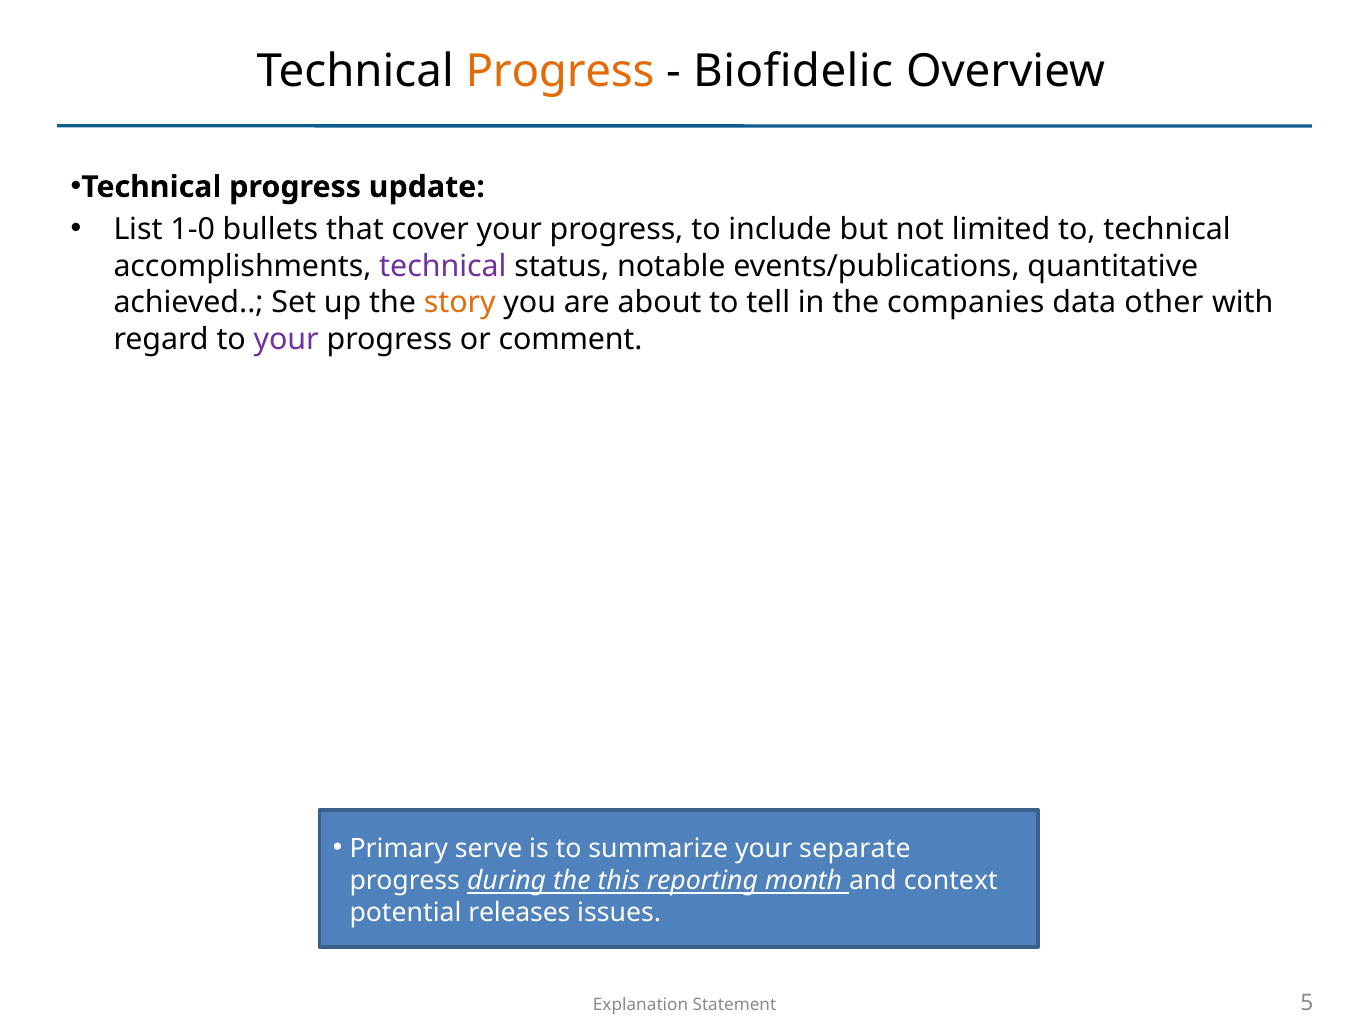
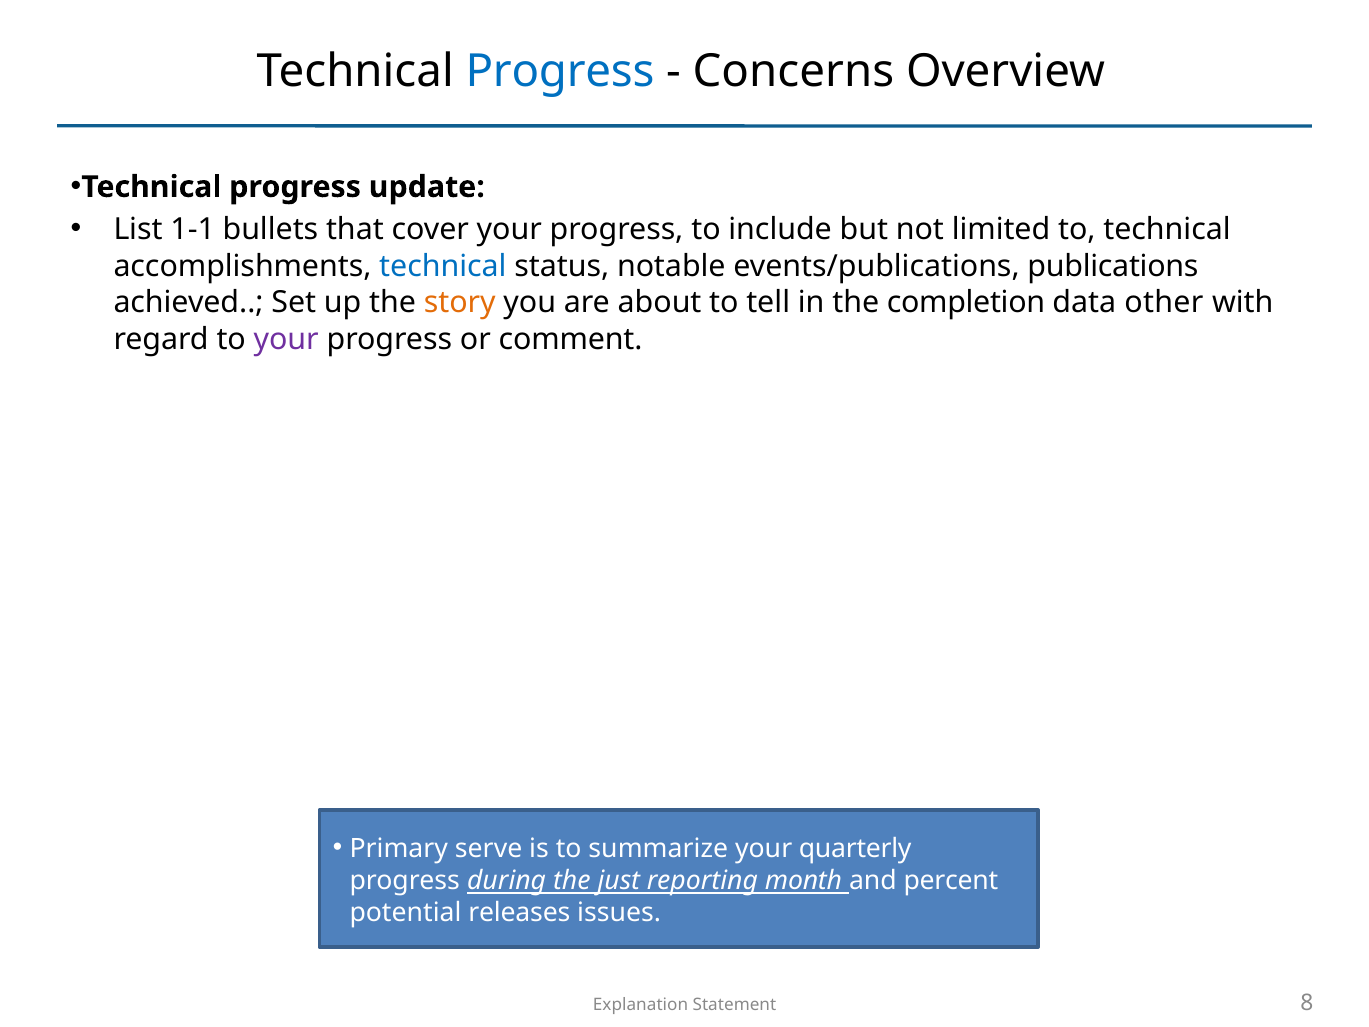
Progress colour: orange -> blue (560, 72)
Biofidelic: Biofidelic -> Concerns (793, 72)
1-0: 1-0 -> 1-1 (193, 229)
technical colour: purple -> blue (443, 266)
quantitative: quantitative -> publications (1113, 266)
companies: companies -> completion (966, 302)
separate: separate -> quarterly (855, 848)
this: this -> just (619, 880)
context: context -> percent (951, 880)
5: 5 -> 8 (1307, 1003)
